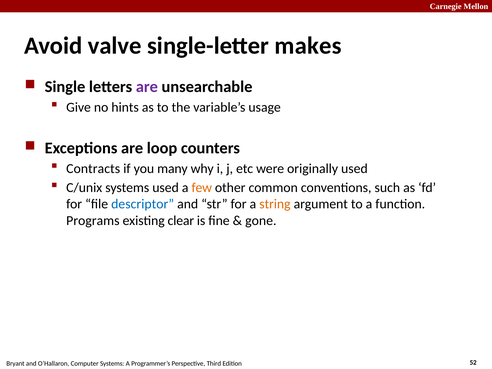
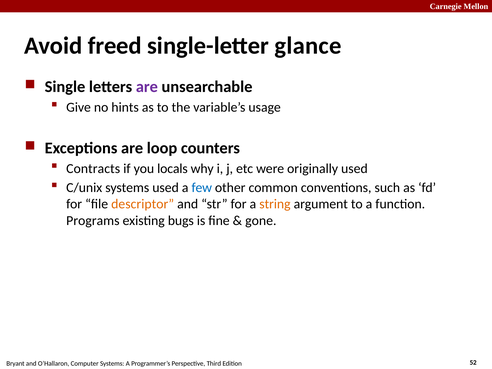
valve: valve -> freed (115, 46)
makes: makes -> glance (308, 46)
many: many -> locals (172, 169)
few colour: orange -> blue (202, 188)
descriptor colour: blue -> orange (143, 204)
clear: clear -> bugs (181, 221)
